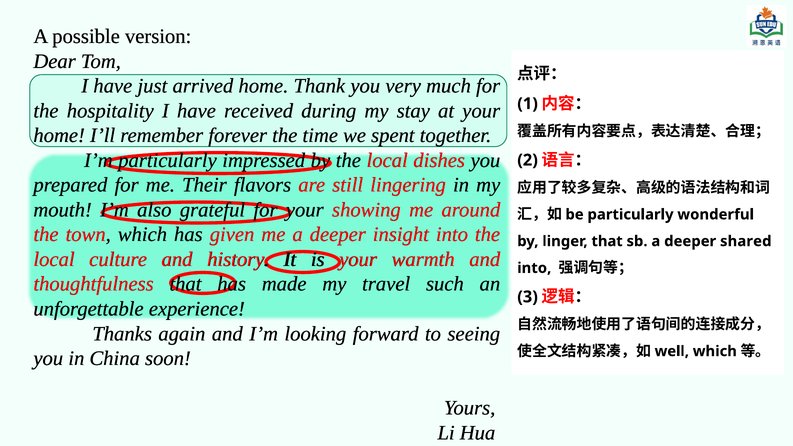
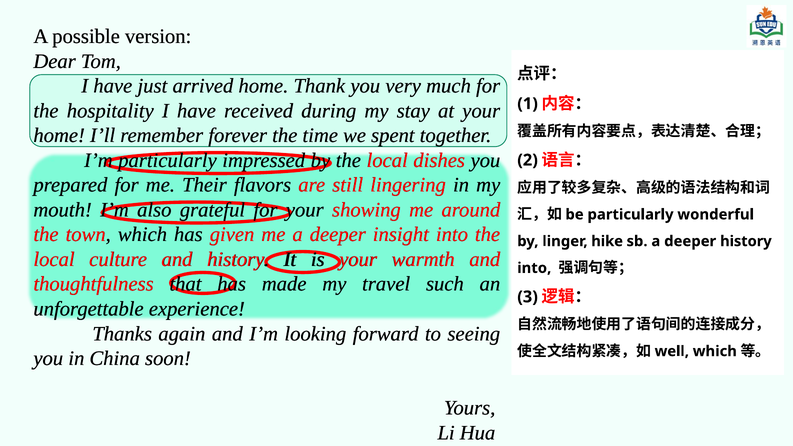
linger that: that -> hike (607, 241)
deeper shared: shared -> history (746, 241)
